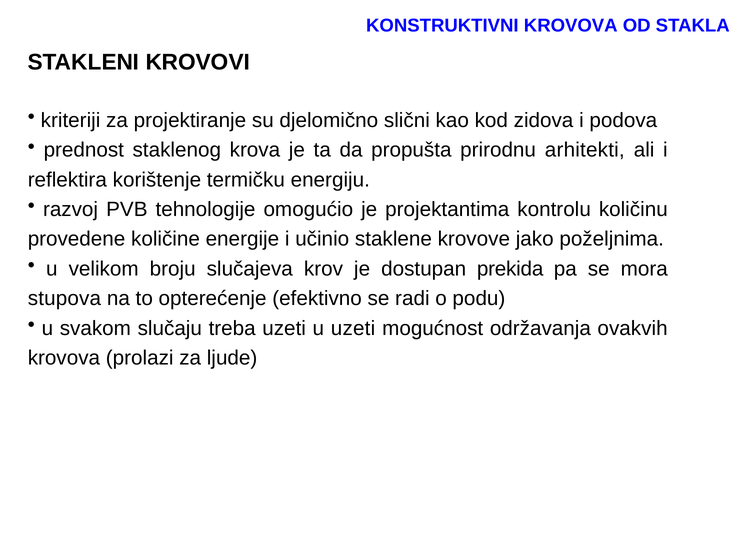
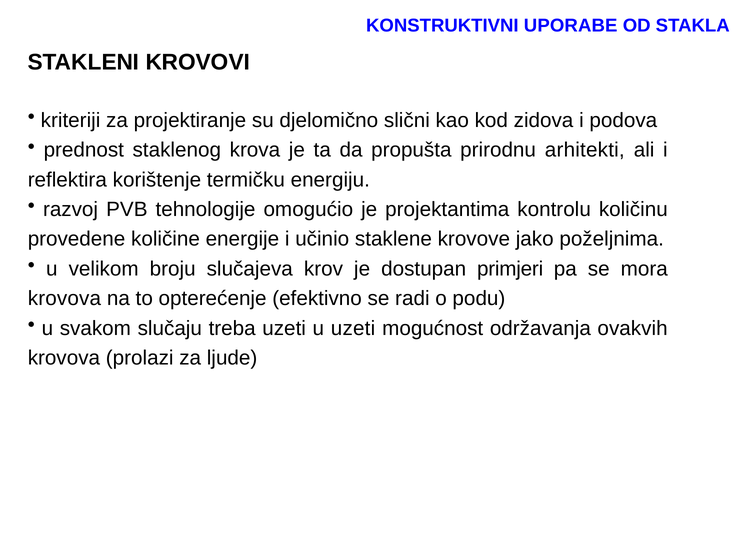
KONSTRUKTIVNI KROVOVA: KROVOVA -> UPORABE (571, 25)
prekida: prekida -> primjeri (510, 269)
stupova: stupova -> krovova (64, 299)
